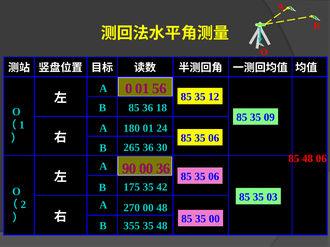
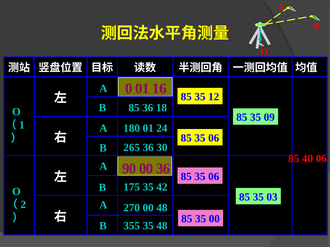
56: 56 -> 16 (159, 89)
85 48: 48 -> 40 (308, 159)
